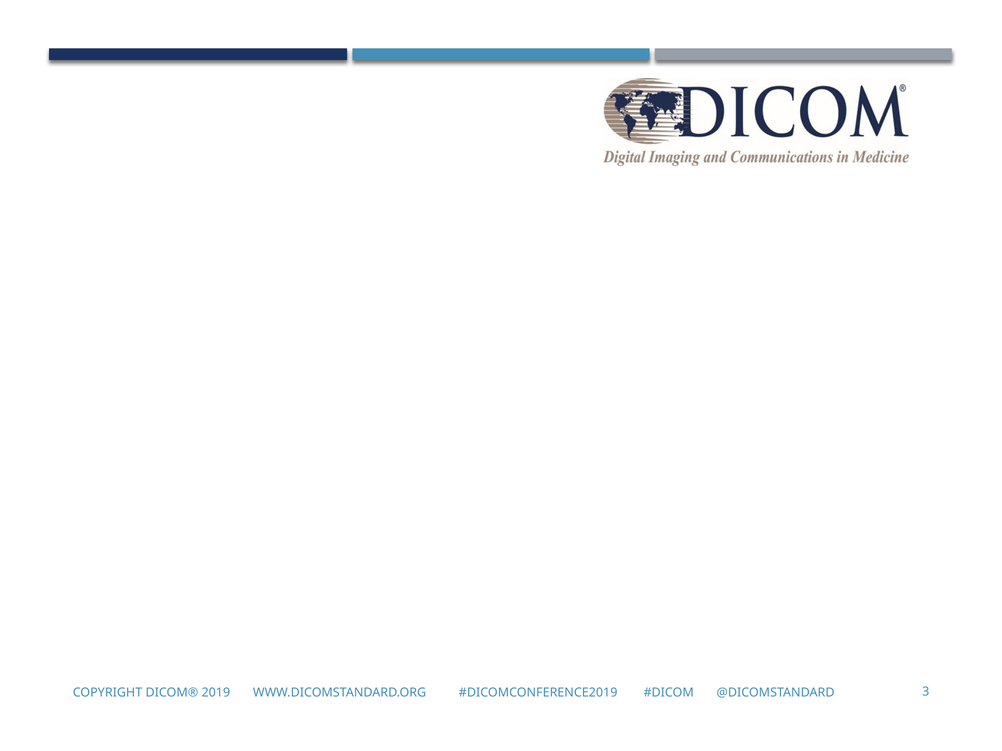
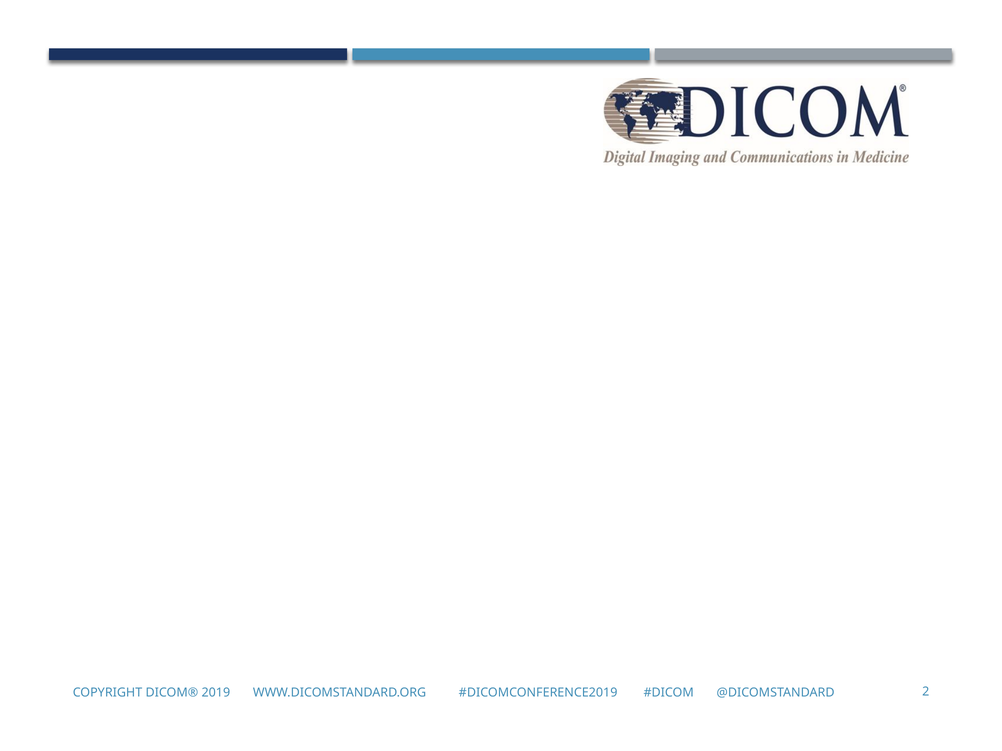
3: 3 -> 2 (926, 692)
